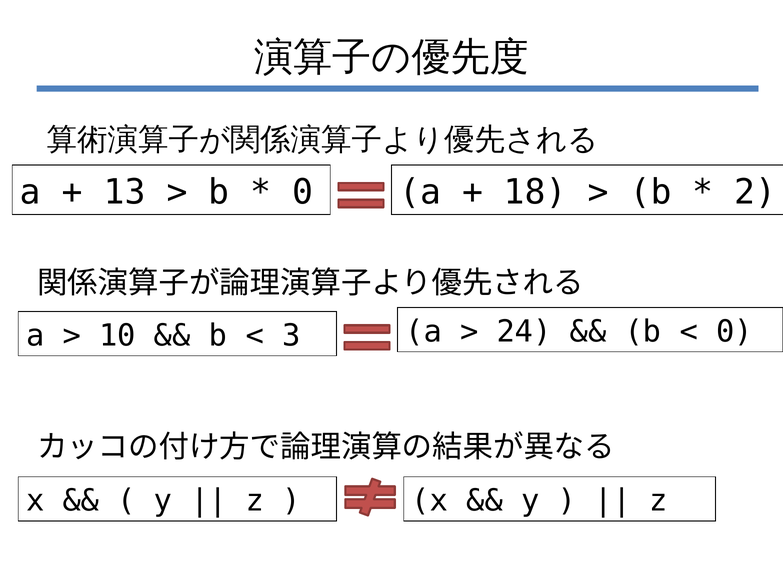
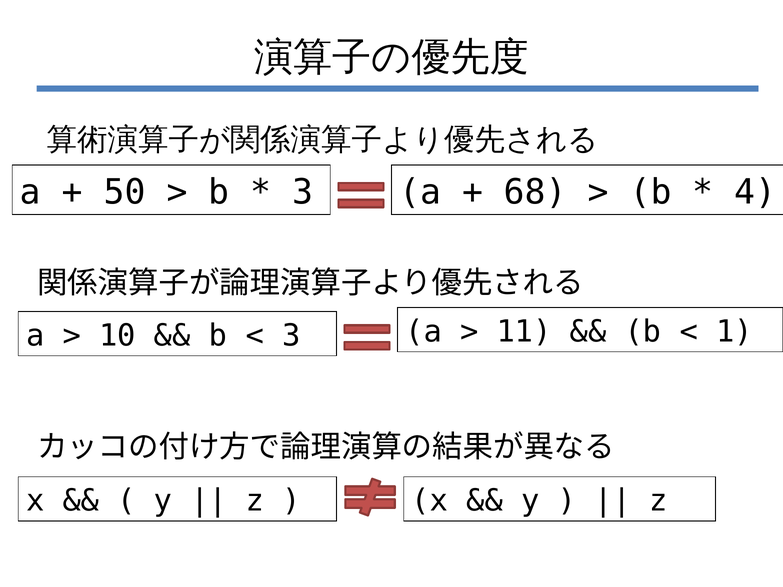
13: 13 -> 50 (125, 192)
0: 0 -> 3 (303, 192)
18: 18 -> 68 (535, 192)
2: 2 -> 4 (755, 192)
24: 24 -> 11 (524, 332)
0: 0 -> 1 (734, 332)
